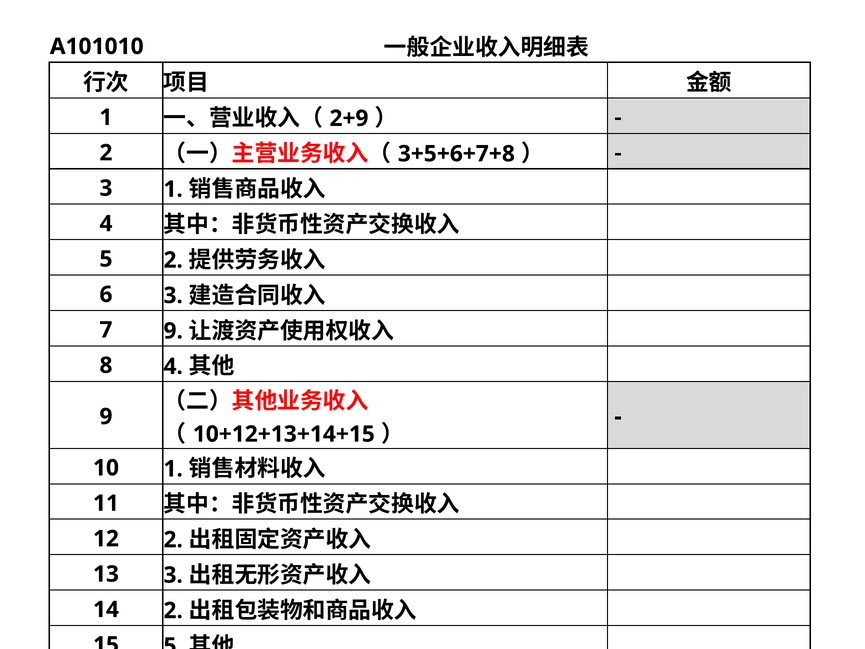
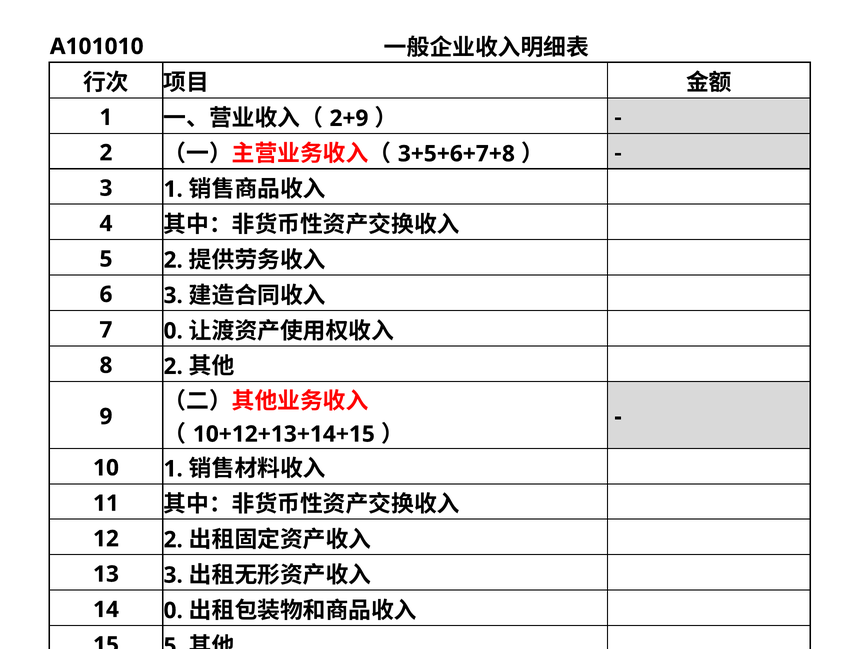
7 9: 9 -> 0 (173, 331)
8 4: 4 -> 2 (173, 366)
14 2: 2 -> 0 (173, 610)
